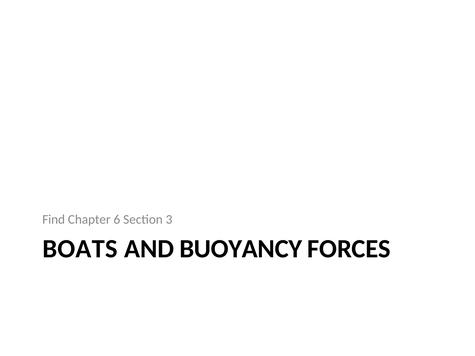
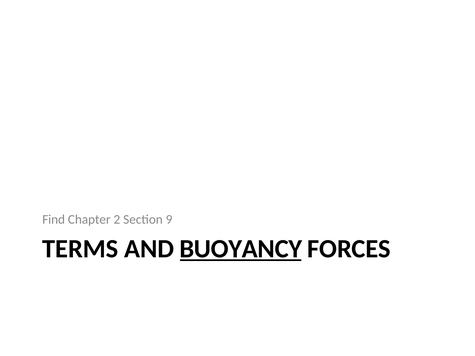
6: 6 -> 2 (117, 220)
3: 3 -> 9 (169, 220)
BOATS: BOATS -> TERMS (80, 249)
BUOYANCY underline: none -> present (241, 249)
